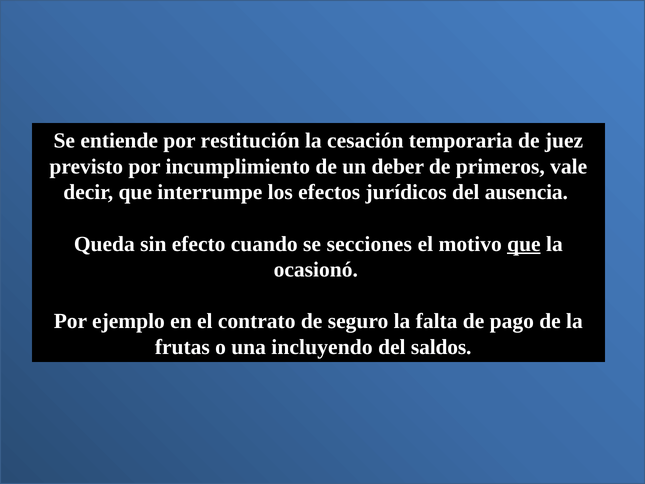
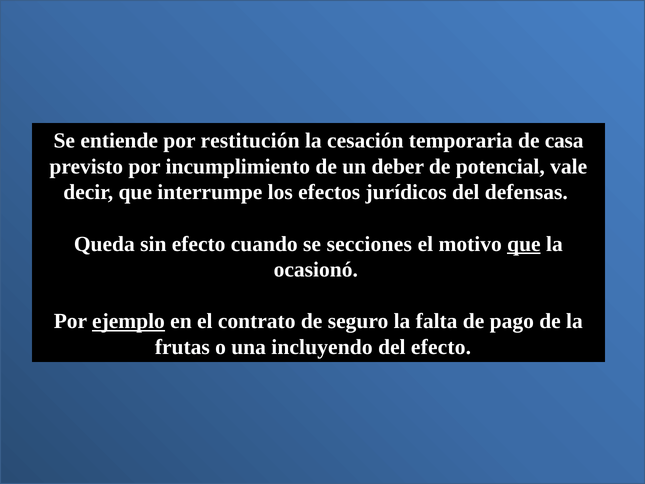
juez: juez -> casa (564, 141)
primeros: primeros -> potencial (500, 166)
ausencia: ausencia -> defensas (526, 192)
ejemplo underline: none -> present (128, 321)
del saldos: saldos -> efecto (441, 347)
